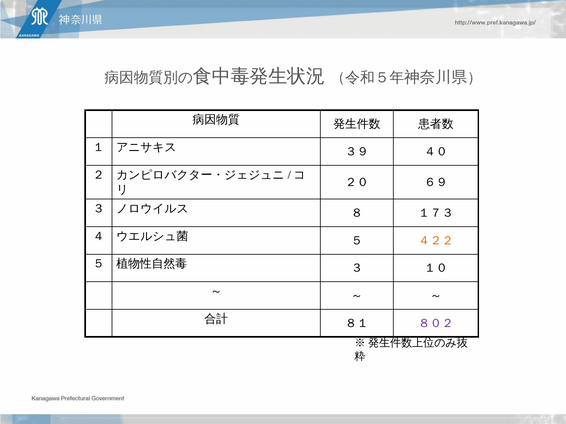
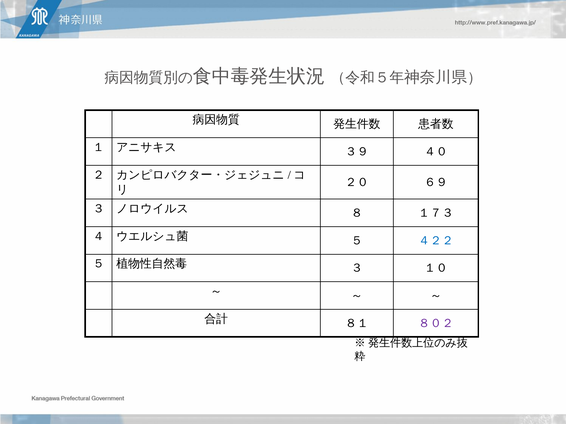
４２２ colour: orange -> blue (436, 241)
